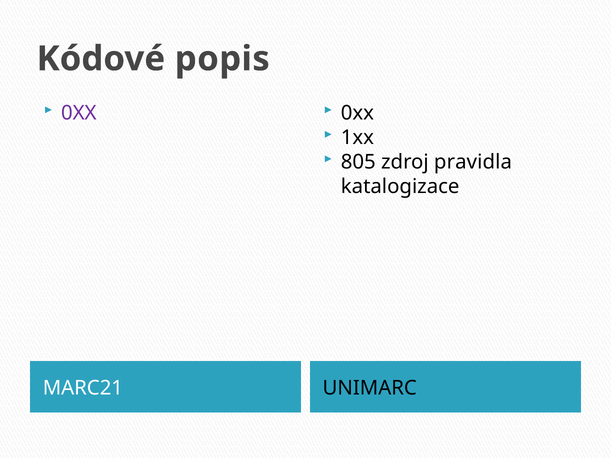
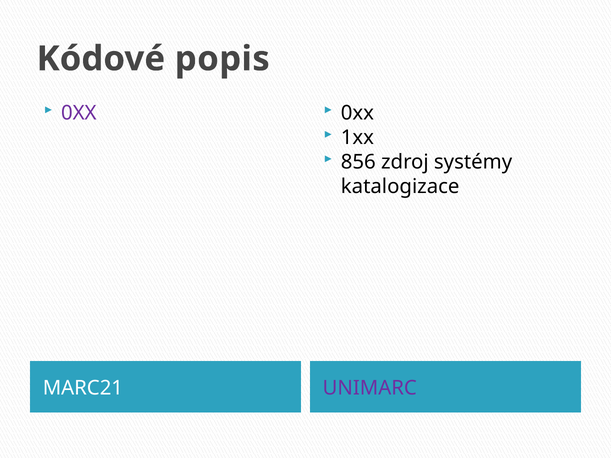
805: 805 -> 856 (358, 162)
pravidla: pravidla -> systémy (473, 162)
UNIMARC colour: black -> purple (370, 388)
